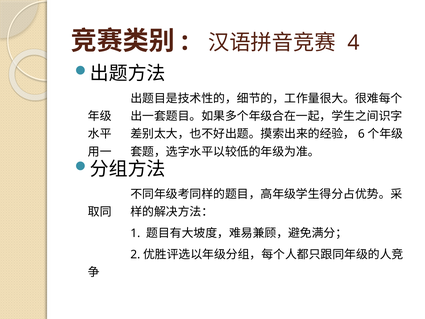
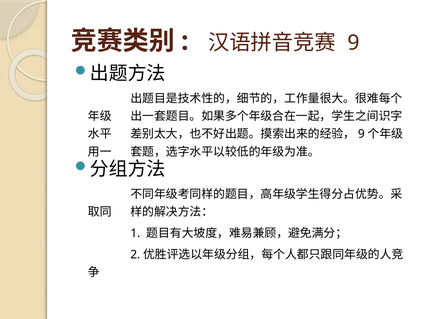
4: 4 -> 9 (354, 43)
6: 6 -> 9 (361, 134)
